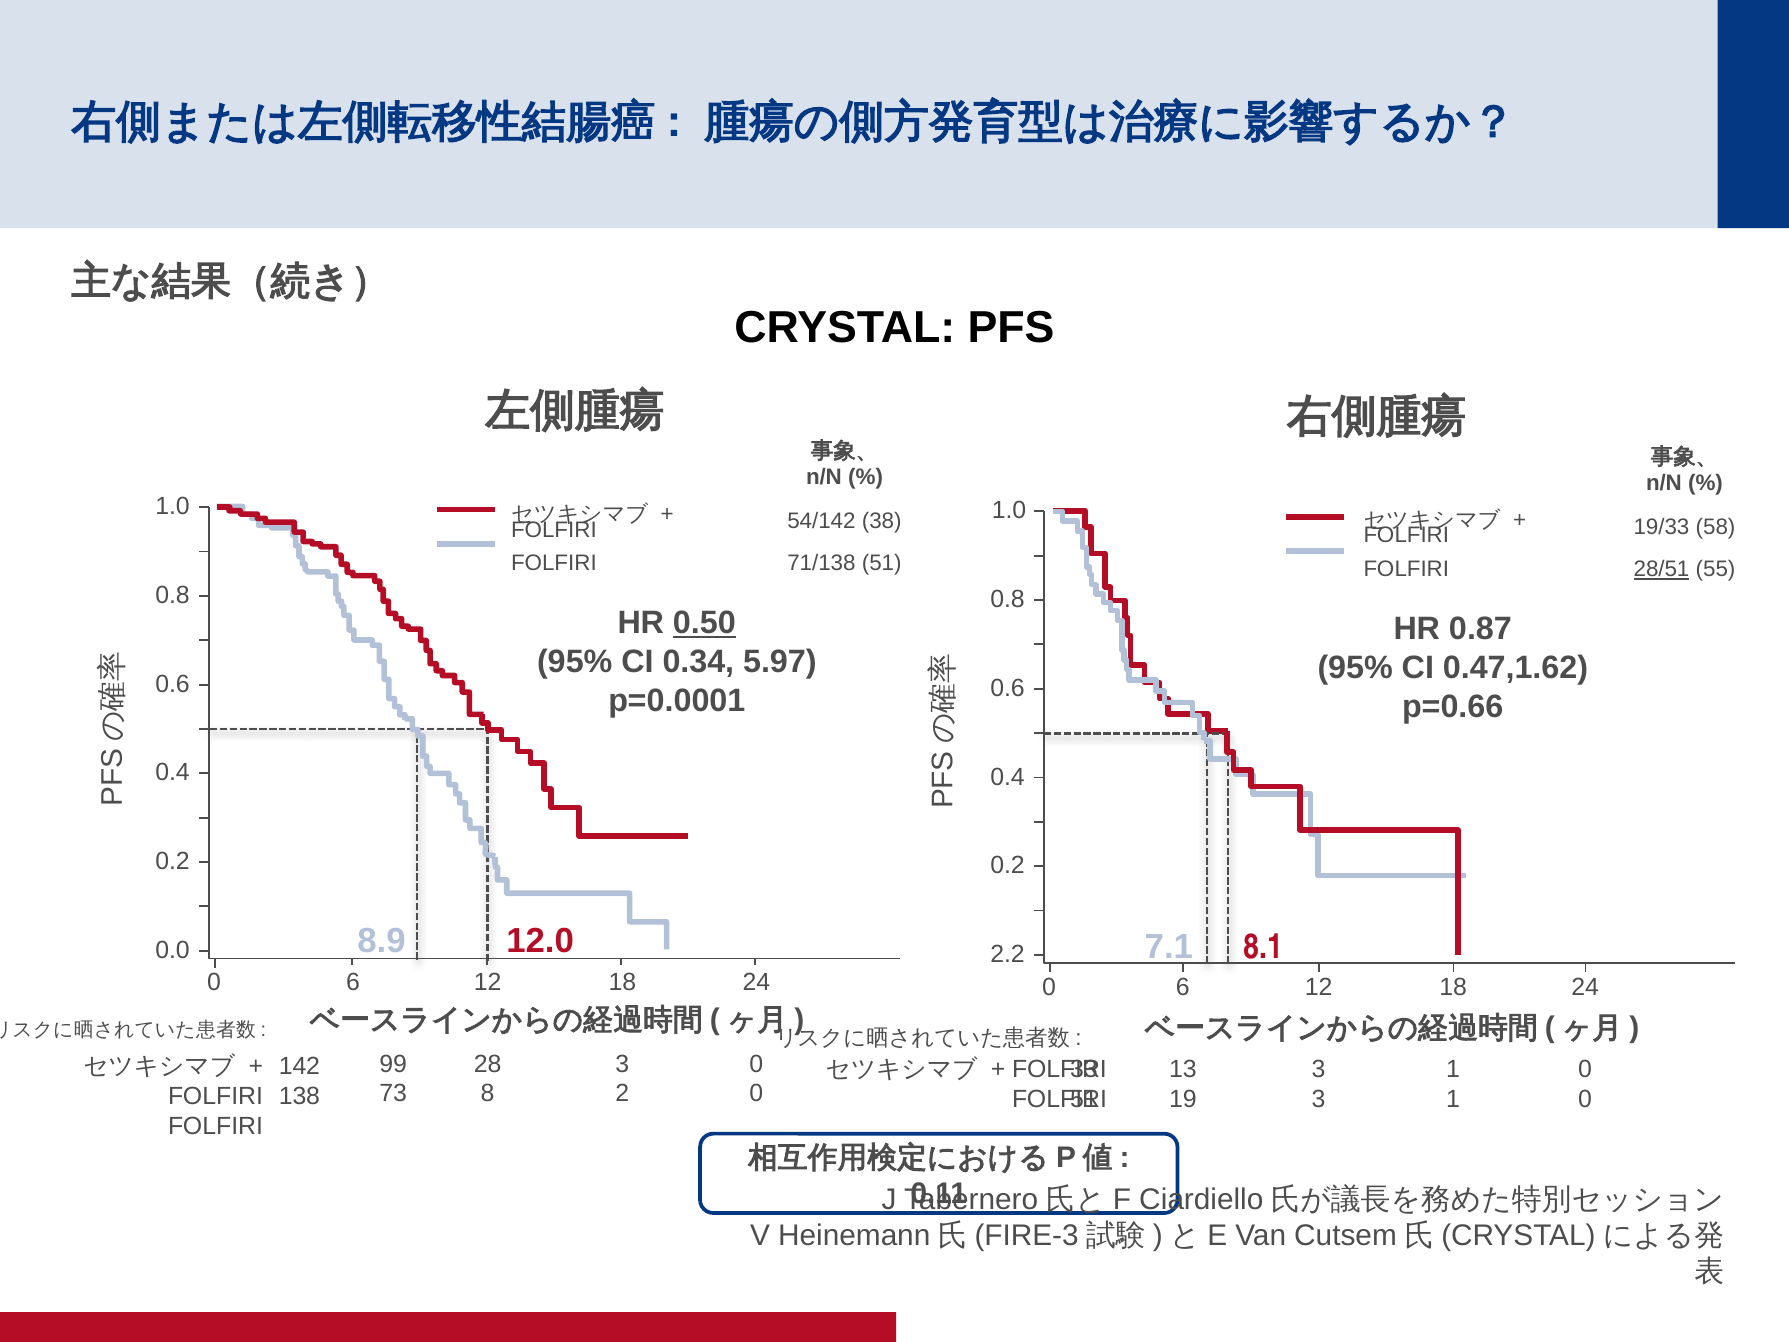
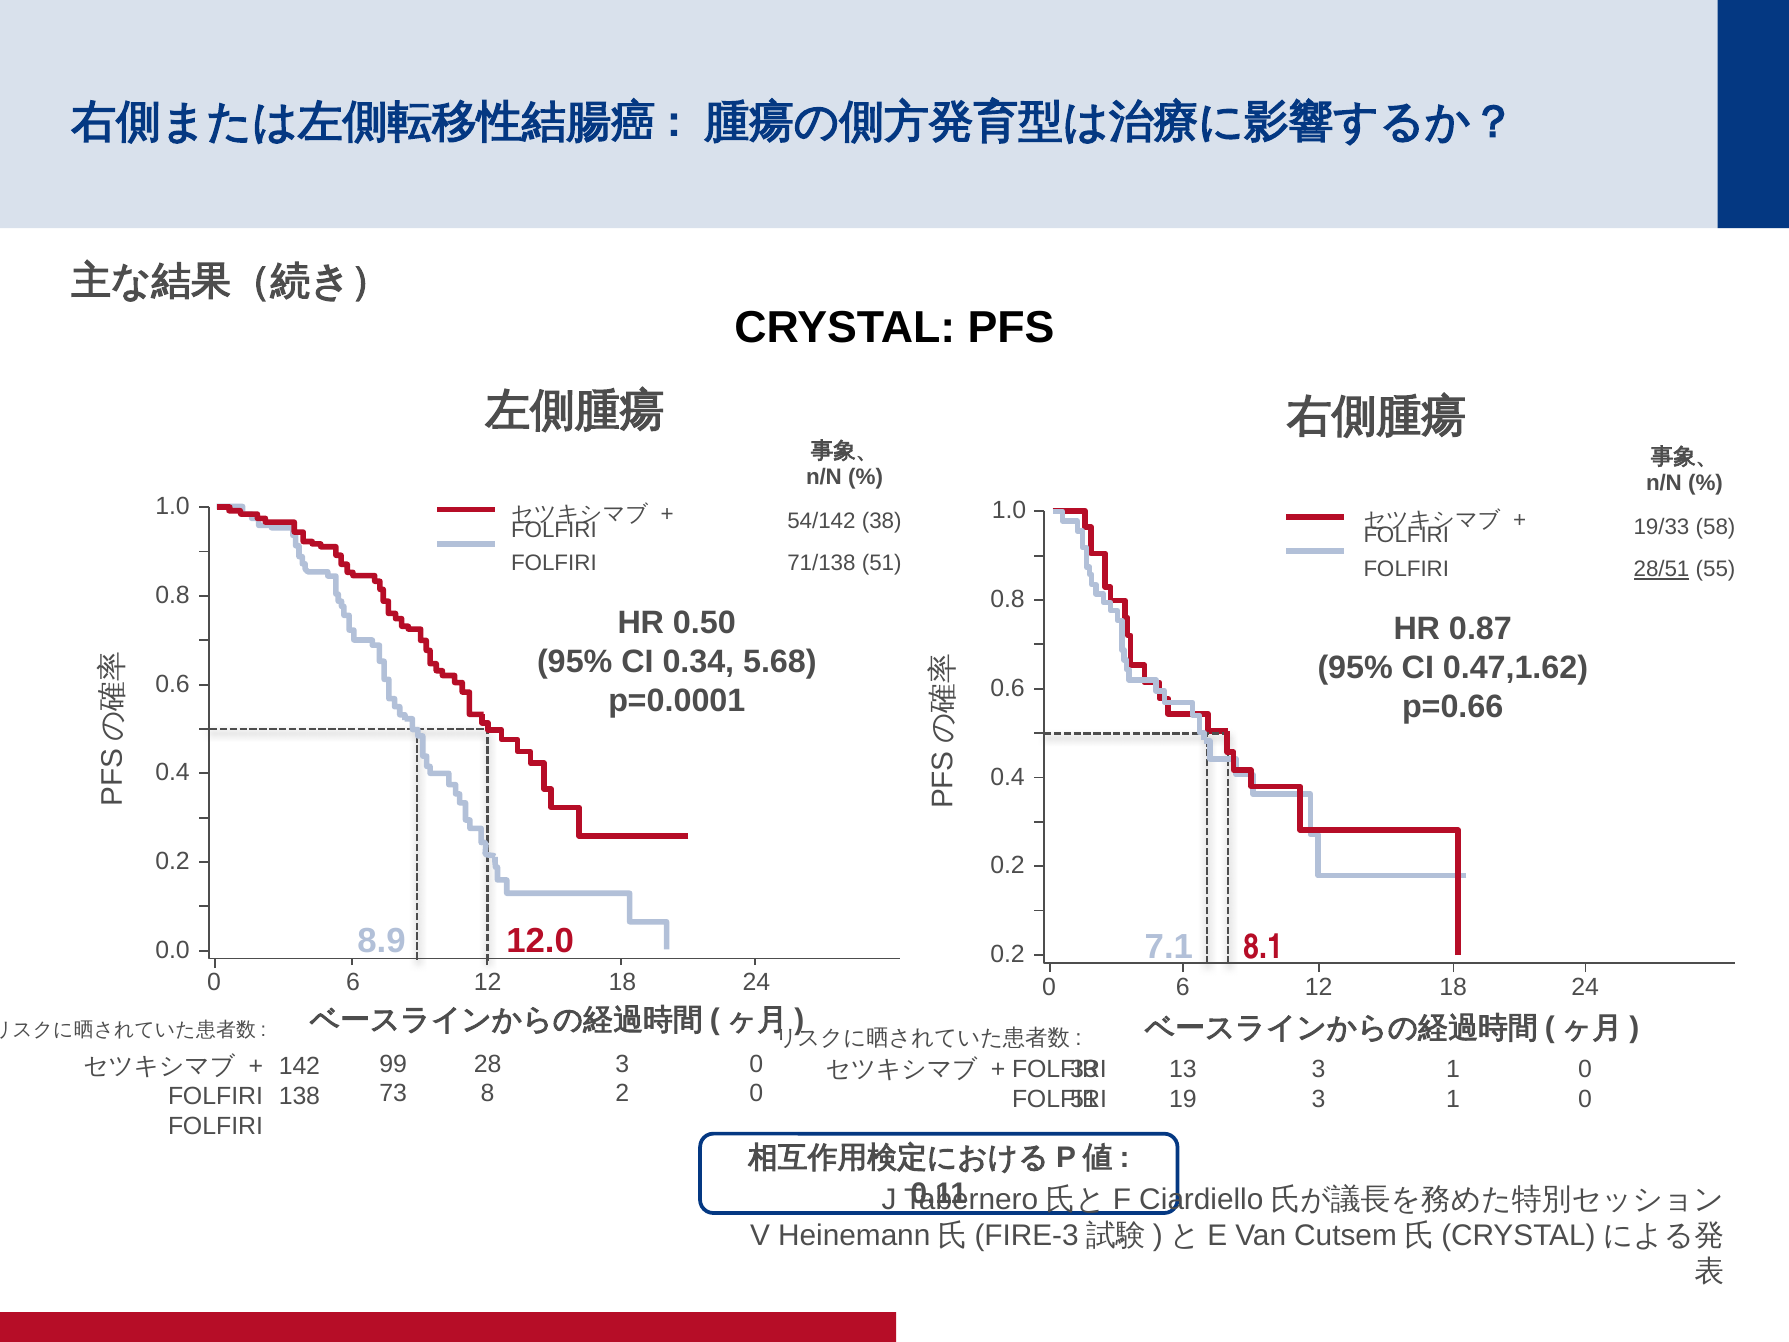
0.50 underline: present -> none (704, 623)
5.97: 5.97 -> 5.68 (780, 662)
2.2: 2.2 -> 0.2 (1008, 954)
